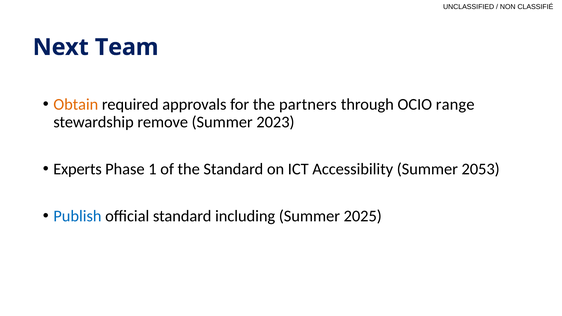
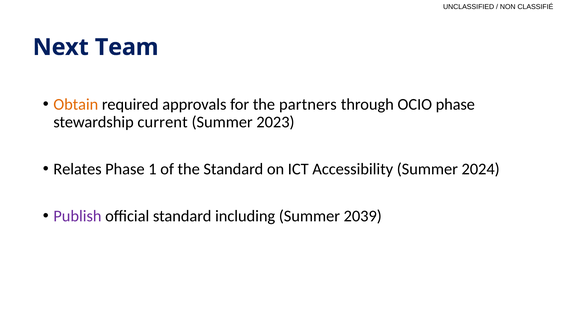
OCIO range: range -> phase (455, 104)
remove: remove -> current (163, 122)
Experts: Experts -> Relates (77, 169)
2053: 2053 -> 2024 (481, 169)
Publish colour: blue -> purple (77, 216)
2025: 2025 -> 2039 (363, 216)
